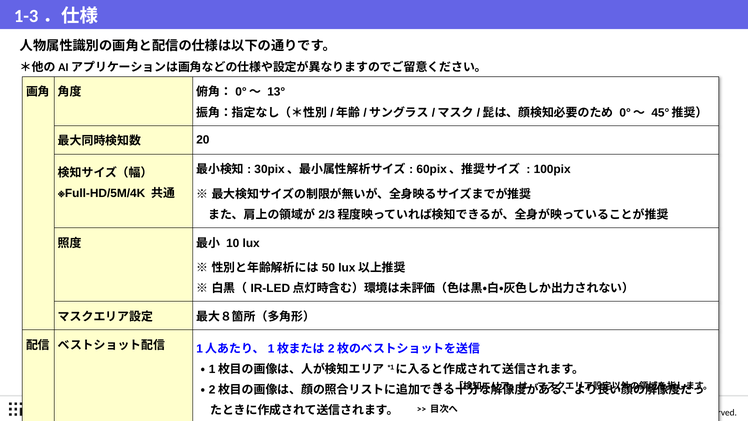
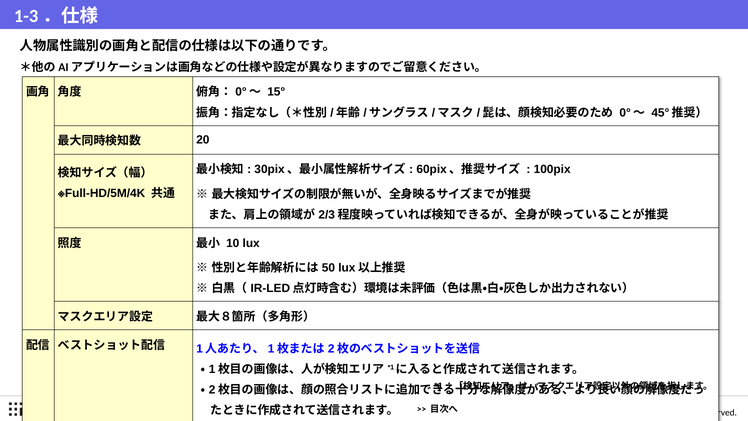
13°: 13° -> 15° (276, 92)
